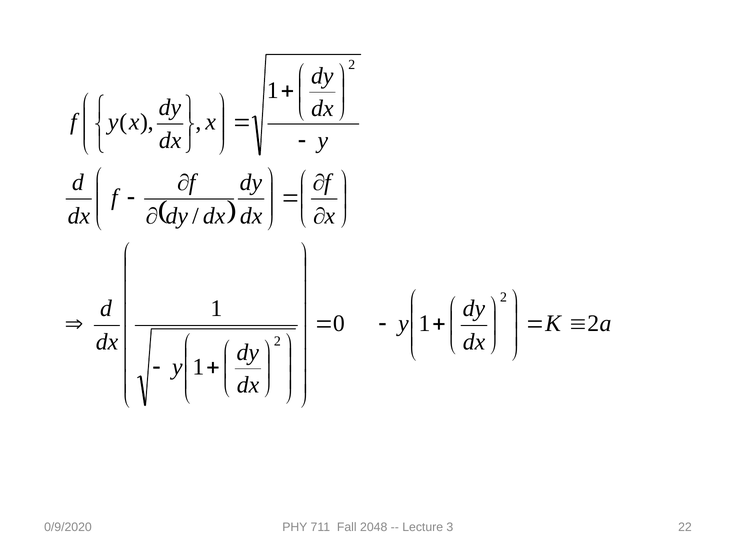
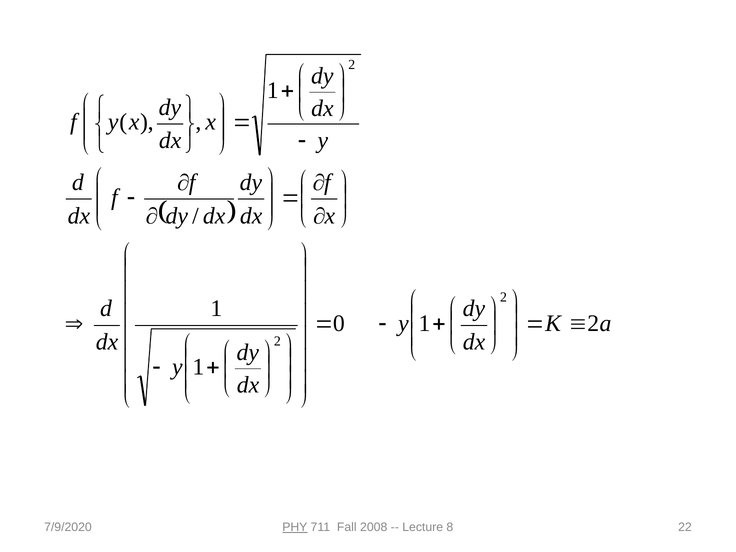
0/9/2020: 0/9/2020 -> 7/9/2020 (68, 527)
PHY underline: none -> present (295, 527)
2048: 2048 -> 2008 (374, 527)
3: 3 -> 8 (450, 527)
